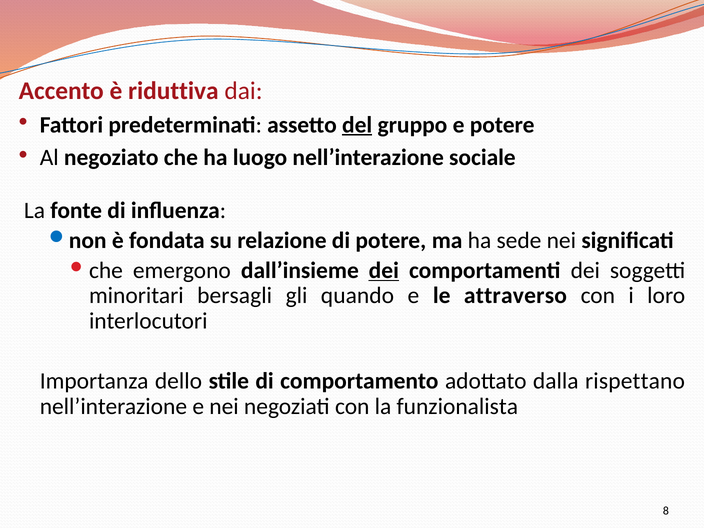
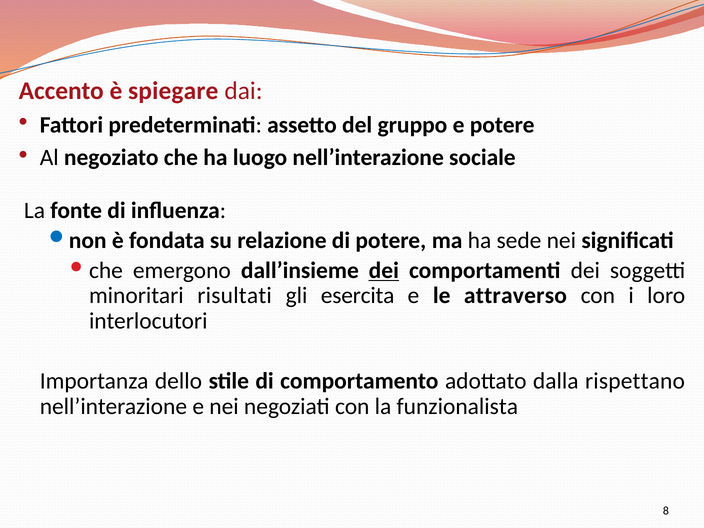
riduttiva: riduttiva -> spiegare (173, 91)
del underline: present -> none (357, 125)
bersagli: bersagli -> risultati (235, 296)
quando: quando -> esercita (358, 296)
